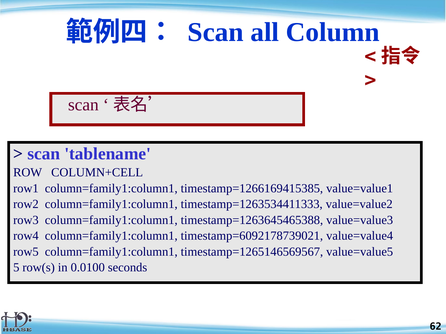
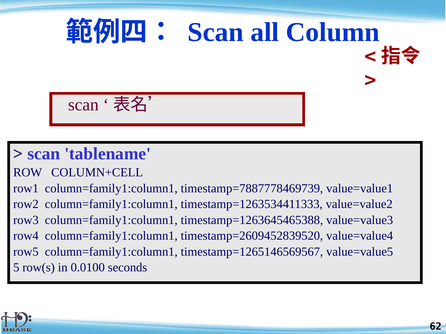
timestamp=1266169415385: timestamp=1266169415385 -> timestamp=7887778469739 (252, 189)
timestamp=6092178739021: timestamp=6092178739021 -> timestamp=2609452839520 (252, 236)
